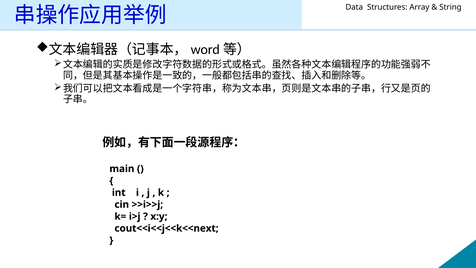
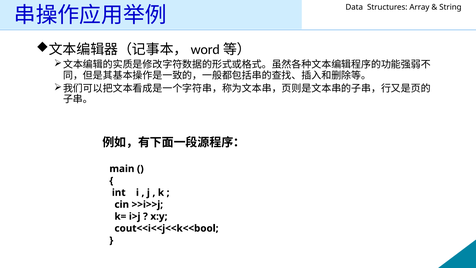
cout<<i<<j<<k<<next: cout<<i<<j<<k<<next -> cout<<i<<j<<k<<bool (166, 228)
